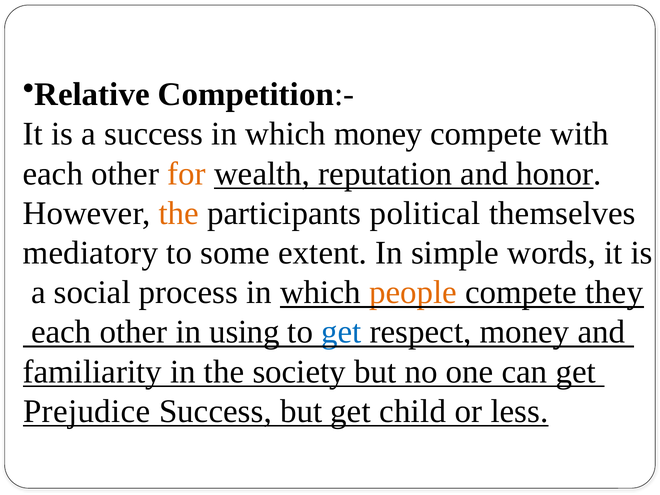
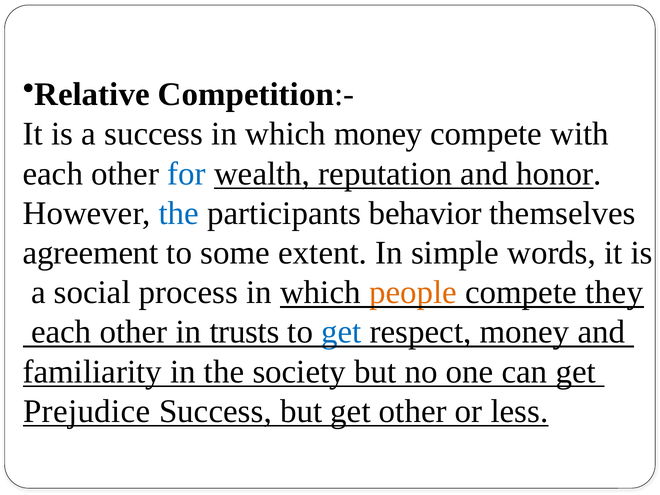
for colour: orange -> blue (187, 174)
the colour: orange -> blue (179, 213)
political: political -> behavior (425, 213)
mediatory: mediatory -> agreement (91, 253)
using: using -> trusts (245, 332)
get child: child -> other (413, 411)
